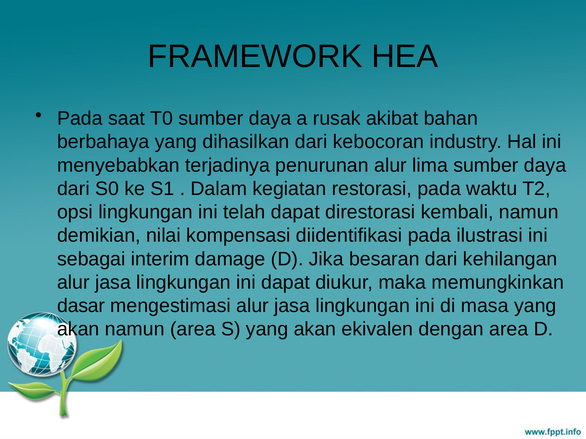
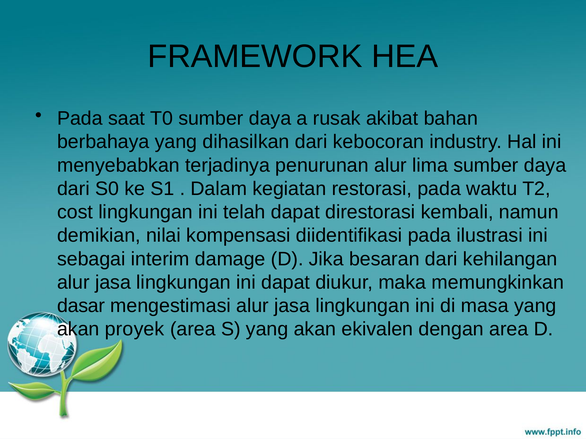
opsi: opsi -> cost (75, 212)
akan namun: namun -> proyek (135, 330)
